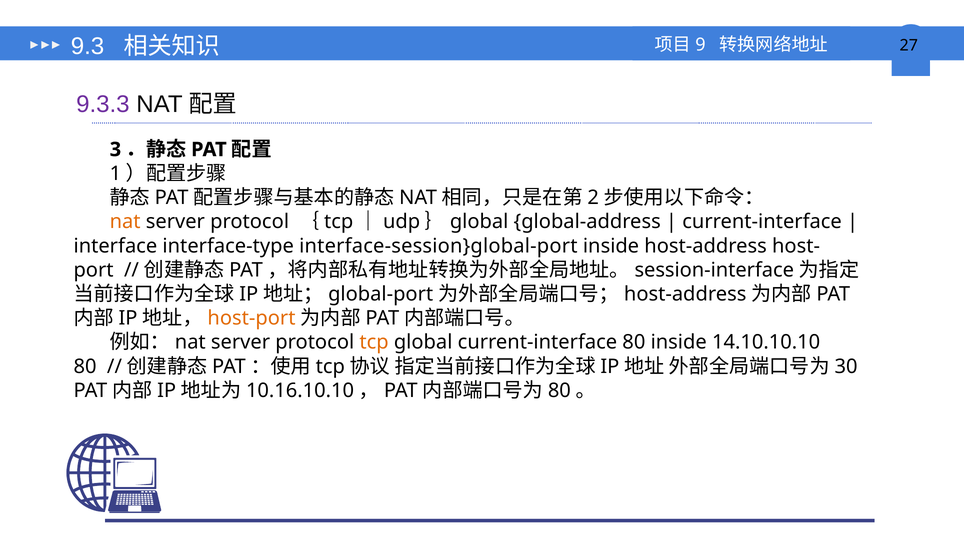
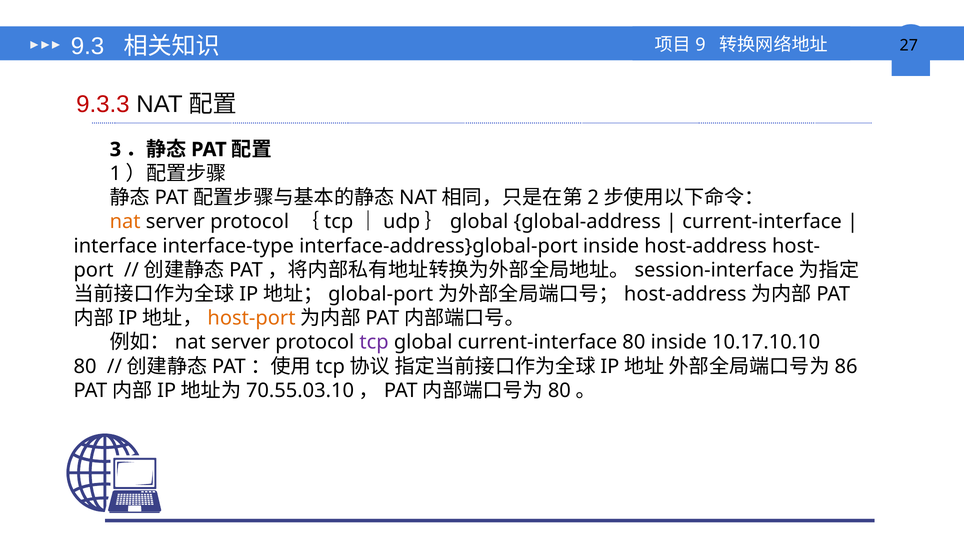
9.3.3 colour: purple -> red (103, 105)
interface-session}global-port: interface-session}global-port -> interface-address}global-port (438, 246)
tcp colour: orange -> purple (374, 342)
14.10.10.10: 14.10.10.10 -> 10.17.10.10 (766, 342)
30: 30 -> 86 (846, 366)
10.16.10.10: 10.16.10.10 -> 70.55.03.10 (300, 391)
